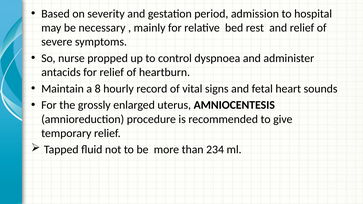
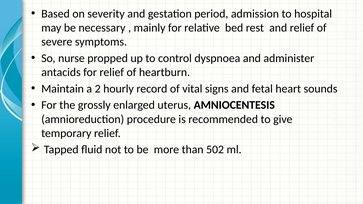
8: 8 -> 2 (98, 89)
234: 234 -> 502 (215, 150)
